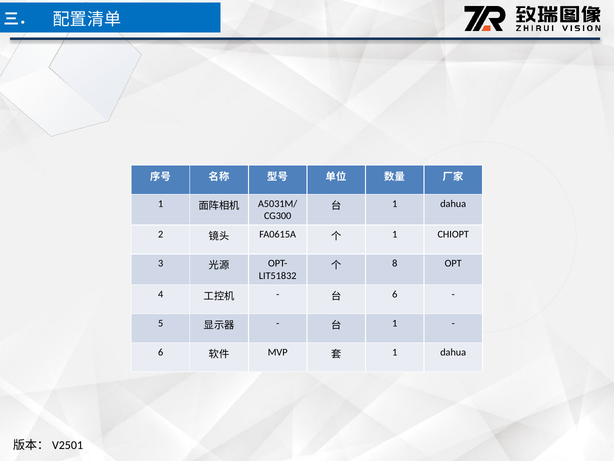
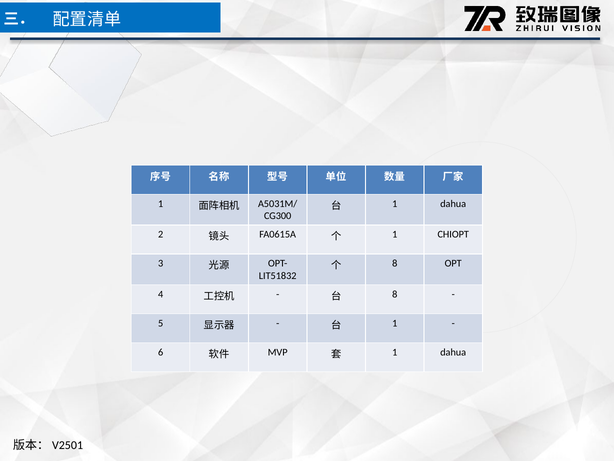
6: 6 -> 8 (395, 294)
